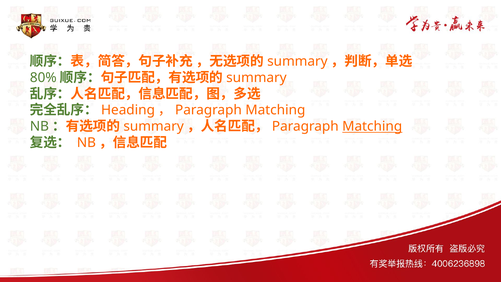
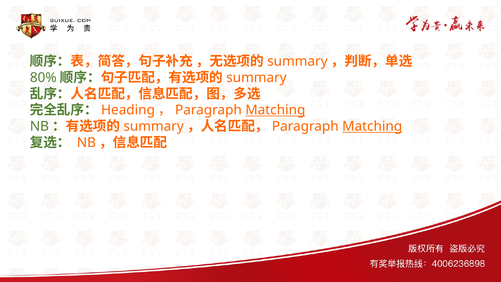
Matching underline: none -> present (275, 110)
